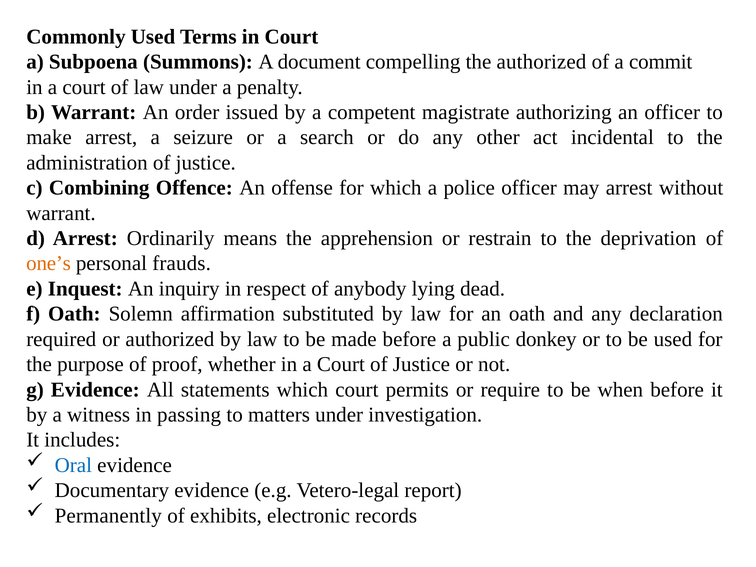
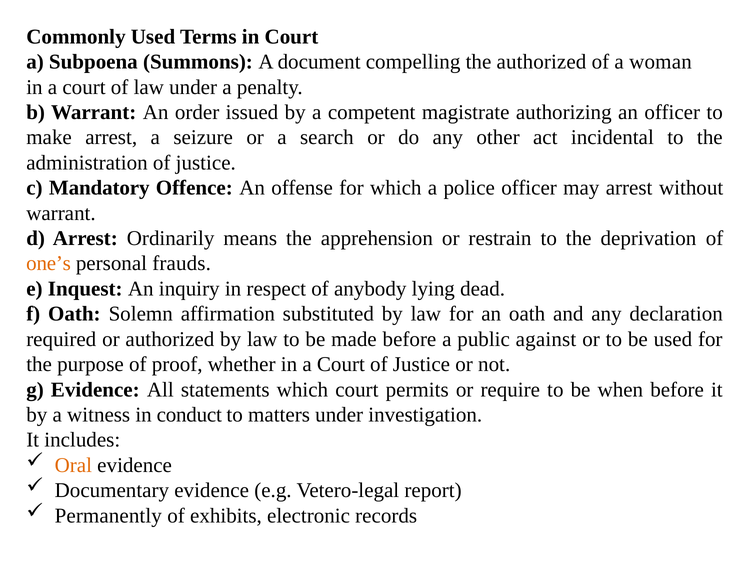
commit: commit -> woman (660, 62)
Combining: Combining -> Mandatory (99, 188)
donkey: donkey -> against (546, 339)
passing: passing -> conduct (189, 415)
Oral colour: blue -> orange (73, 465)
